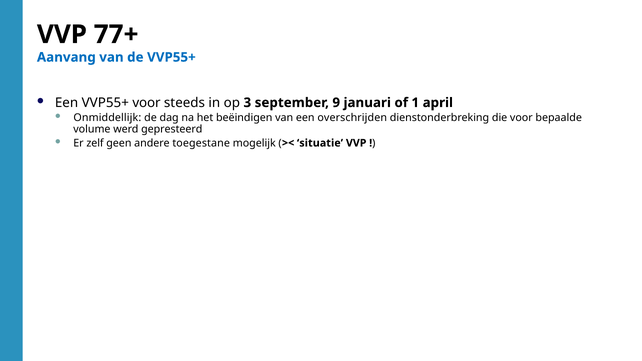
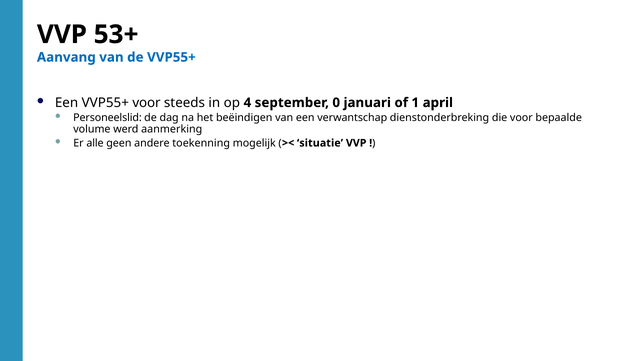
77+: 77+ -> 53+ (116, 34)
3: 3 -> 4 (247, 103)
9: 9 -> 0 (336, 103)
Onmiddellijk: Onmiddellijk -> Personeelslid (107, 118)
overschrijden: overschrijden -> verwantschap (352, 118)
gepresteerd: gepresteerd -> aanmerking (172, 129)
zelf: zelf -> alle (95, 143)
toegestane: toegestane -> toekenning (201, 143)
